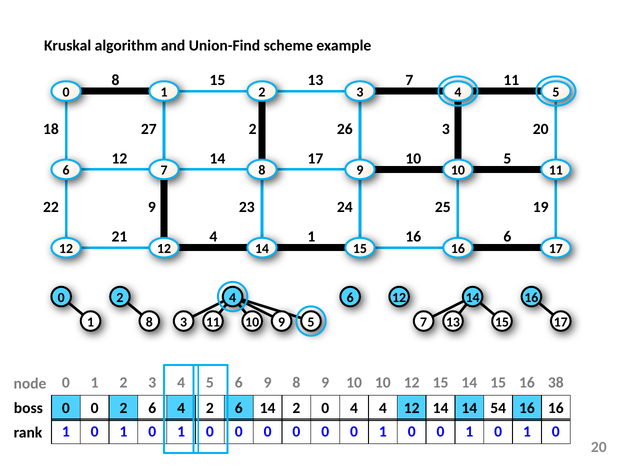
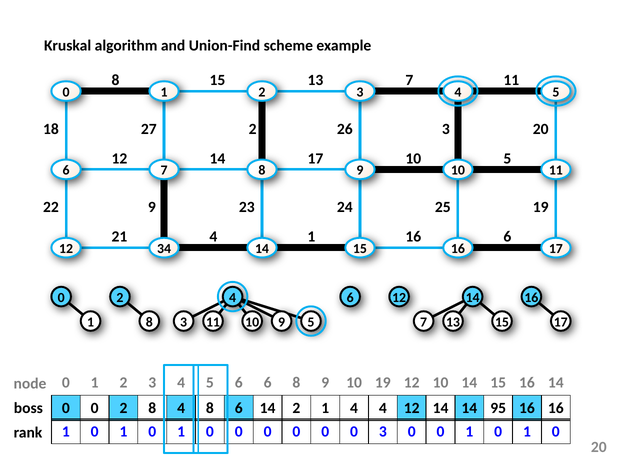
12 12: 12 -> 34 (164, 249)
6 9: 9 -> 6 (268, 383)
10 10: 10 -> 19 (383, 383)
12 15: 15 -> 10 (441, 383)
16 38: 38 -> 14 (556, 383)
0 2 6: 6 -> 8 (152, 408)
4 2: 2 -> 8 (210, 408)
2 0: 0 -> 1 (325, 408)
54: 54 -> 95 (498, 408)
0 0 0 1: 1 -> 3 (383, 432)
